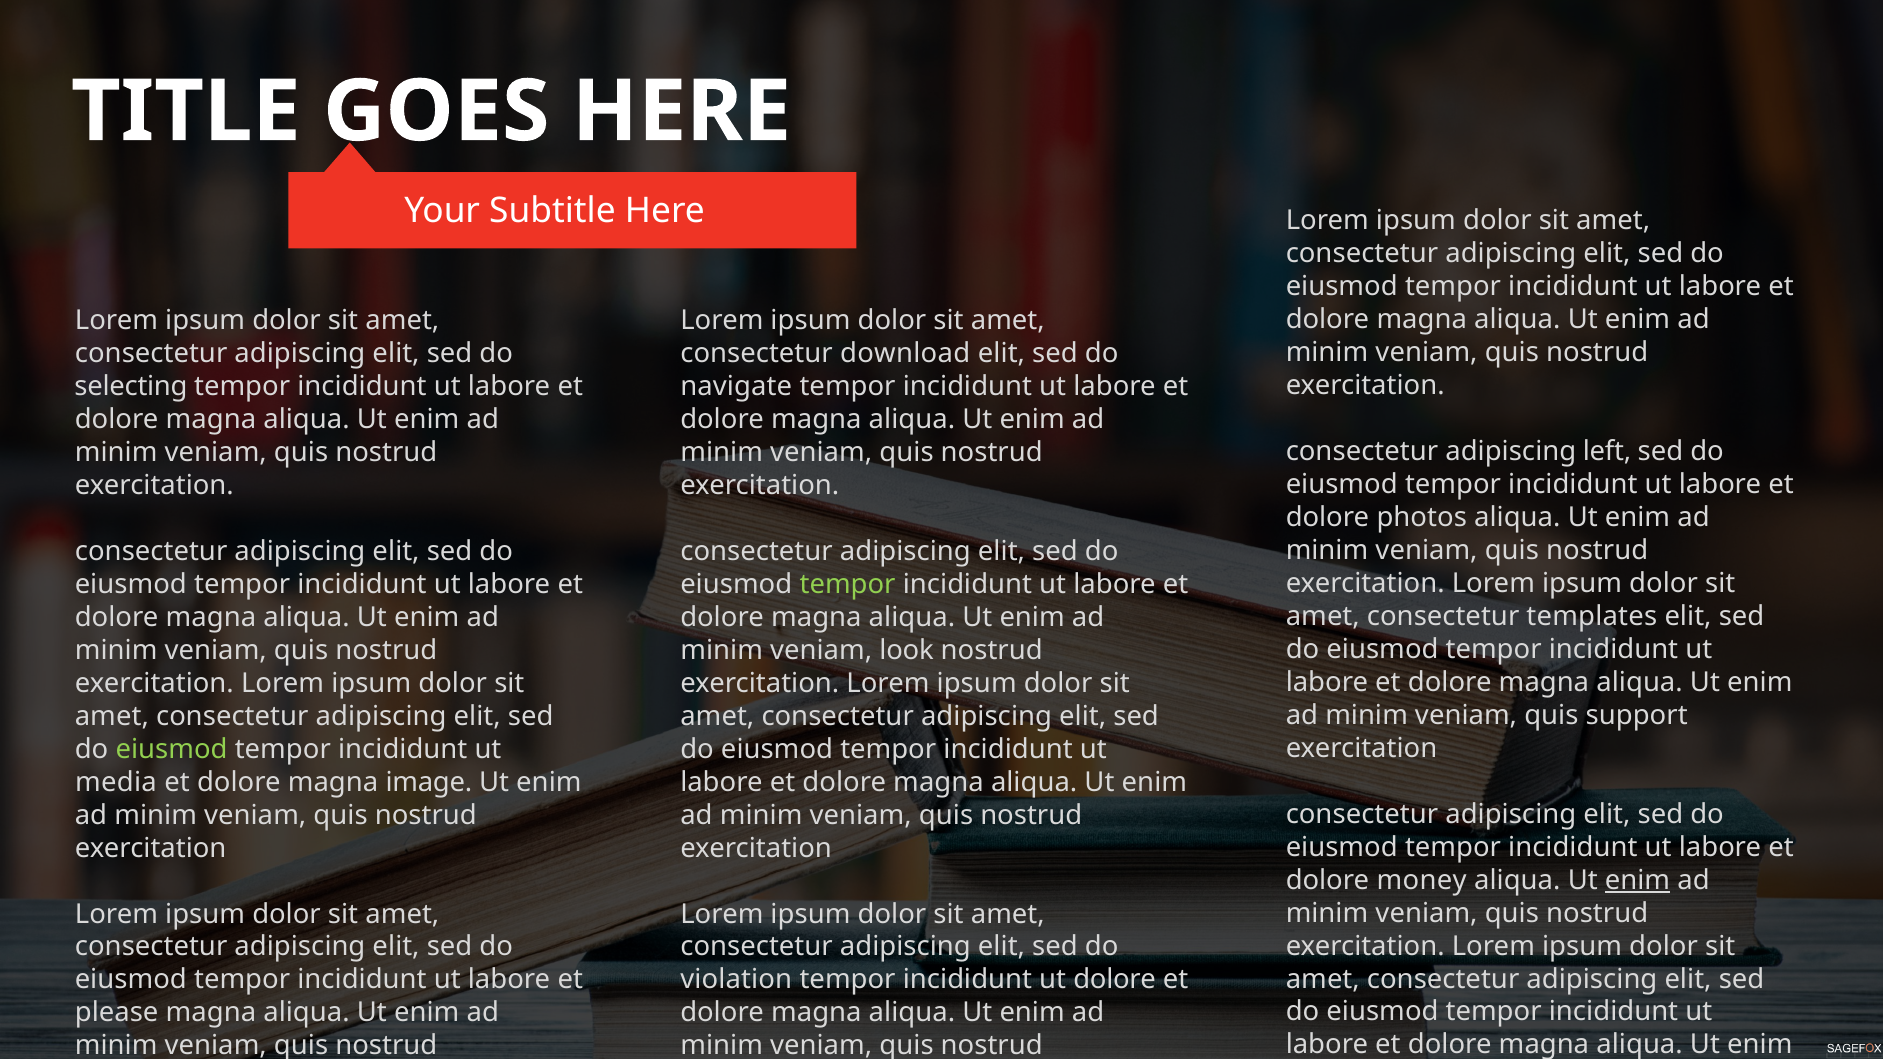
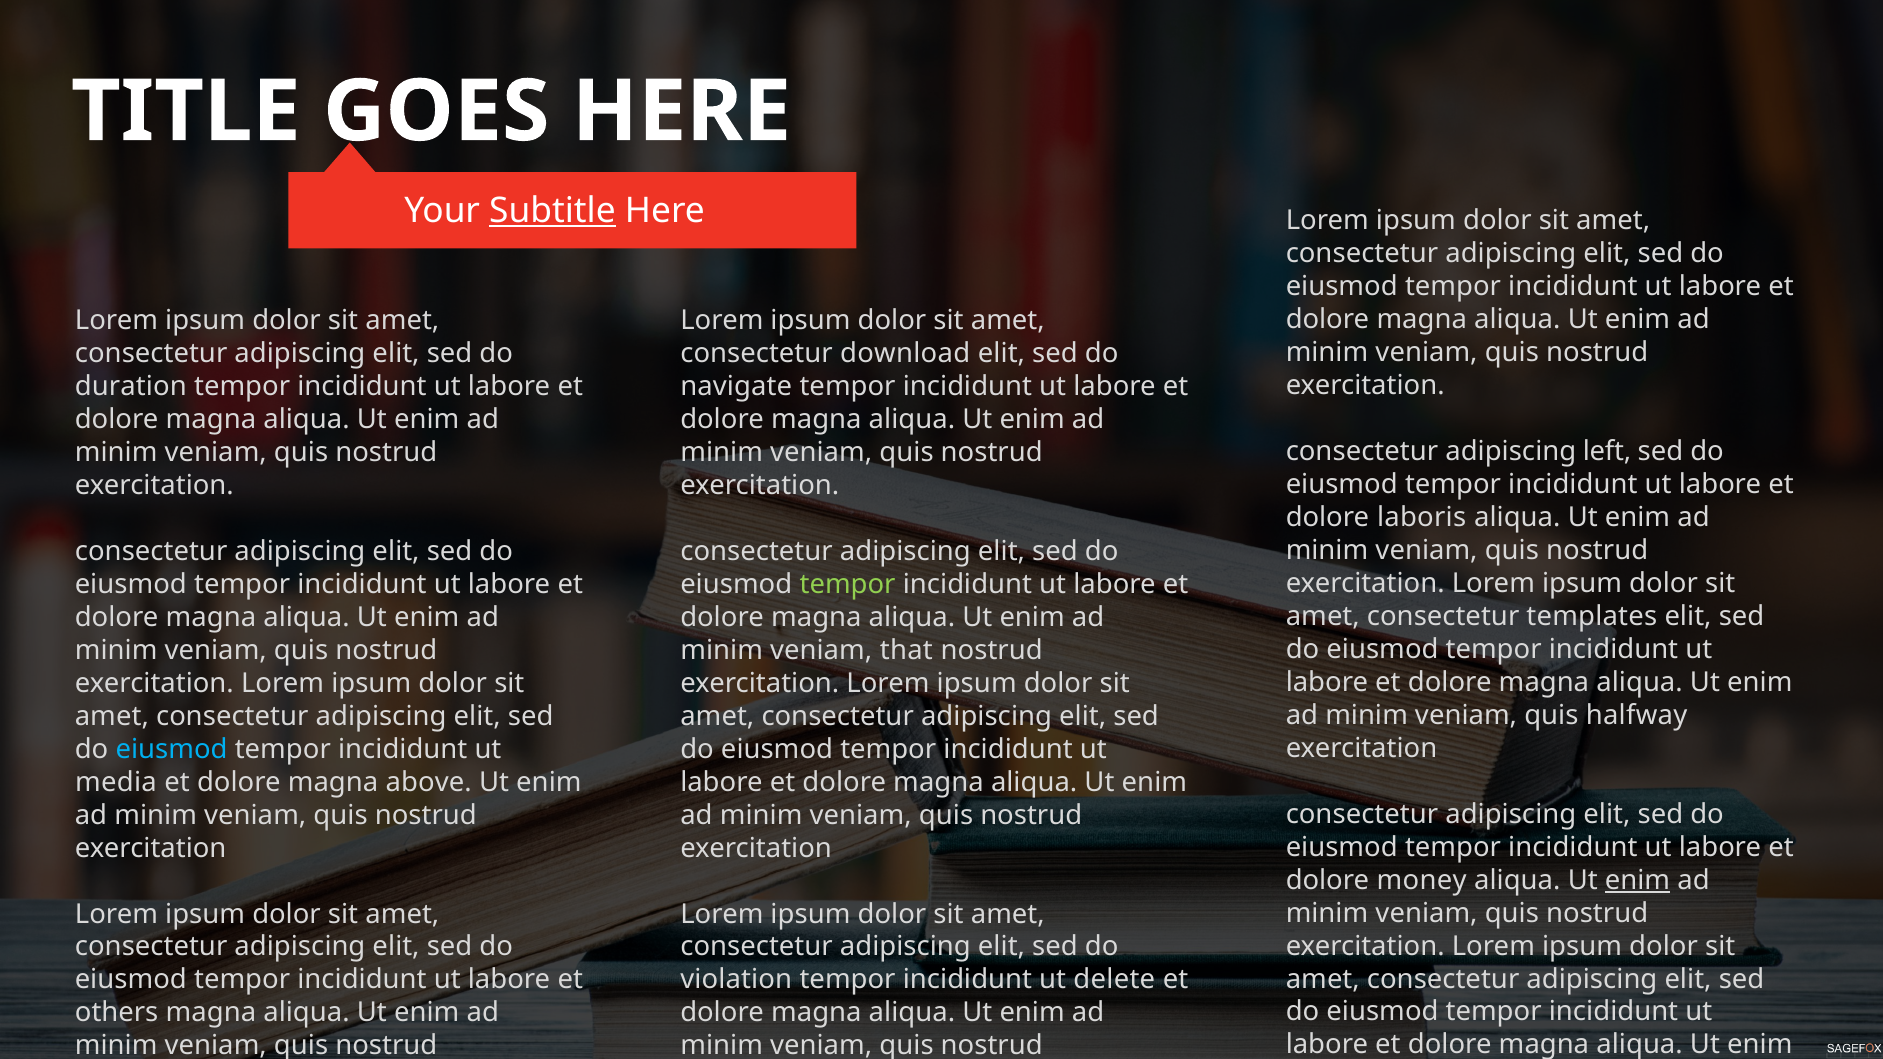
Subtitle underline: none -> present (552, 211)
selecting: selecting -> duration (131, 387)
photos: photos -> laboris (1422, 518)
look: look -> that (906, 650)
support: support -> halfway (1637, 715)
eiusmod colour: light green -> light blue (172, 749)
image: image -> above (429, 782)
ut dolore: dolore -> delete (1114, 980)
please: please -> others (117, 1013)
